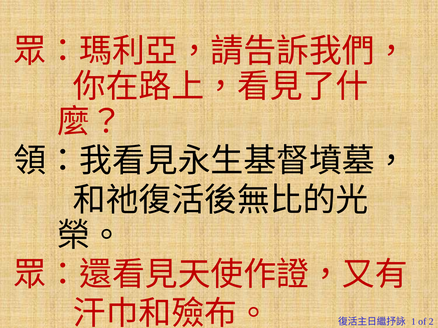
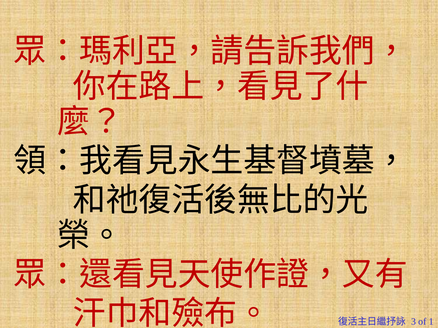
1: 1 -> 3 (413, 322)
2: 2 -> 1 (431, 322)
